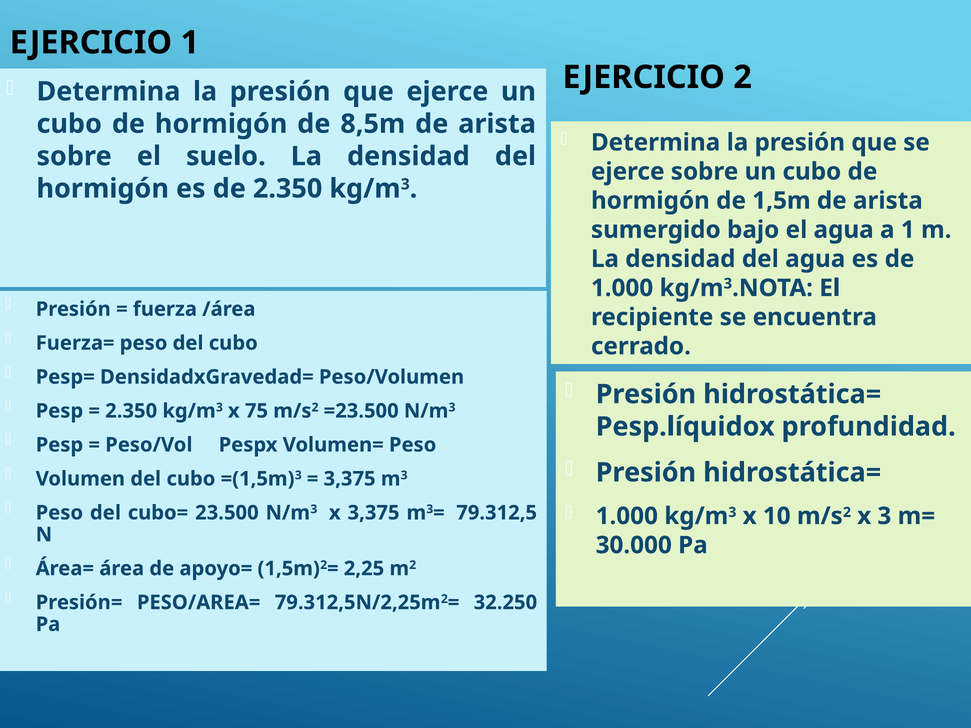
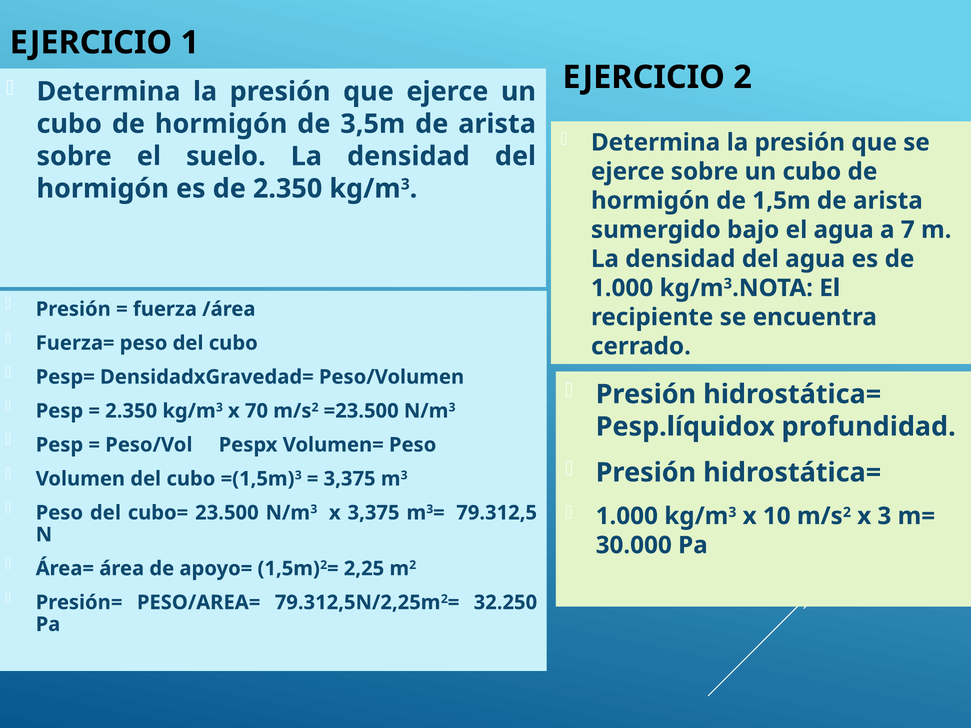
8,5m: 8,5m -> 3,5m (373, 124)
a 1: 1 -> 7 (908, 230)
75: 75 -> 70 (256, 411)
